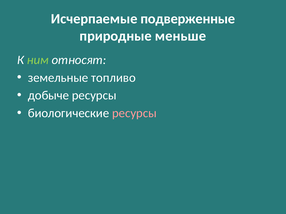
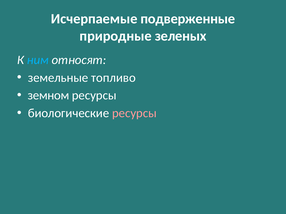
меньше: меньше -> зеленых (181, 36)
ним colour: light green -> light blue (38, 60)
добыче: добыче -> земном (48, 96)
